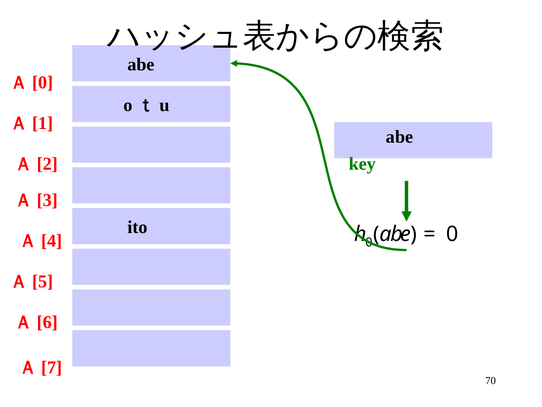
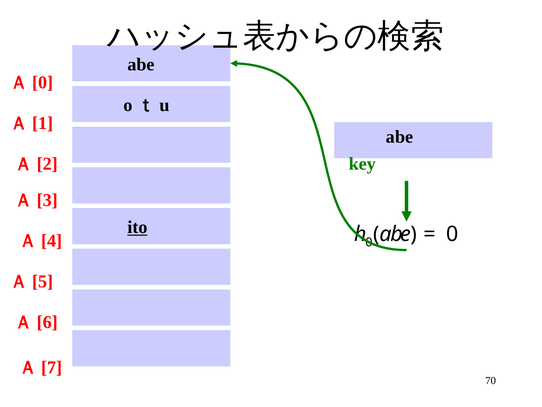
ito underline: none -> present (137, 227)
